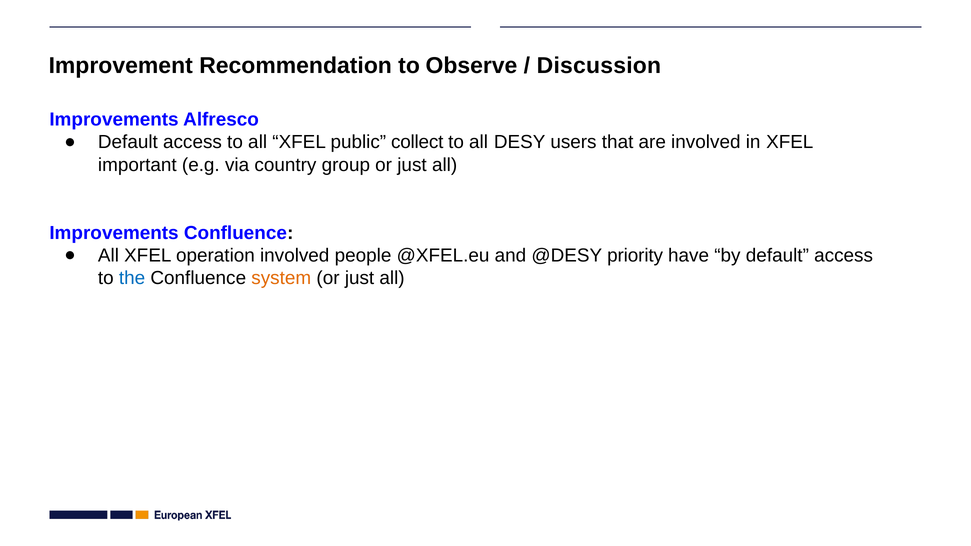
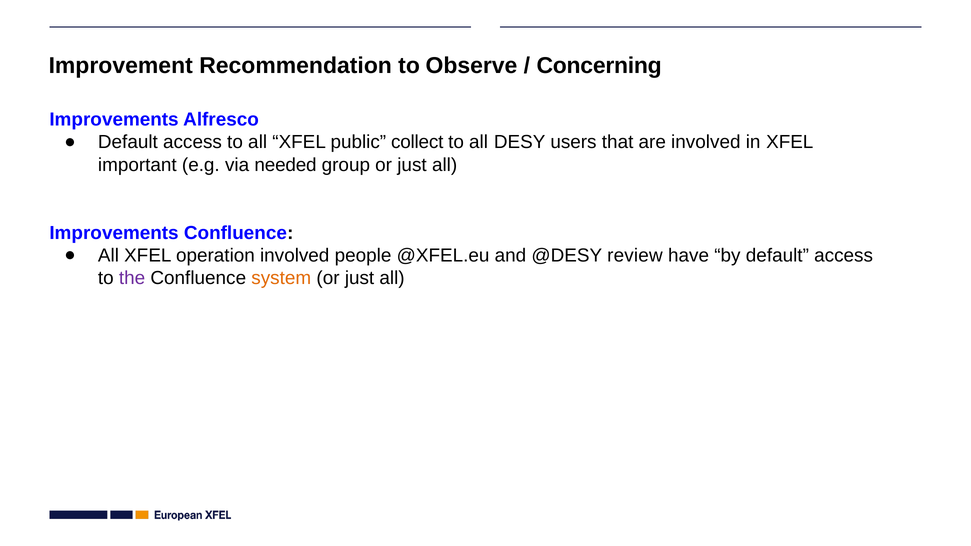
Discussion: Discussion -> Concerning (599, 66)
country: country -> needed (286, 165)
priority: priority -> review (635, 256)
the colour: blue -> purple (132, 278)
